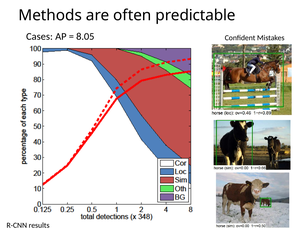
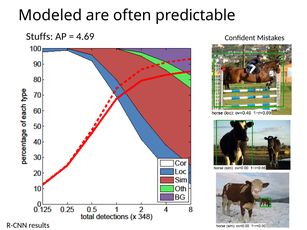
Methods: Methods -> Modeled (50, 15)
Cases: Cases -> Stuffs (39, 36)
8.05: 8.05 -> 4.69 (85, 36)
